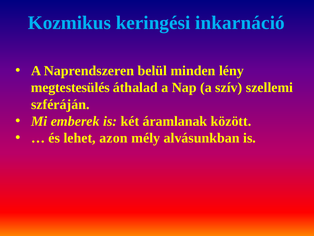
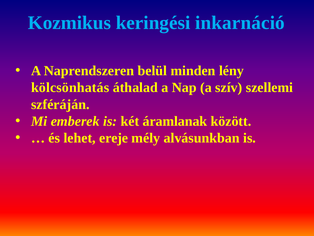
megtestesülés: megtestesülés -> kölcsönhatás (70, 87)
azon: azon -> ereje (114, 138)
